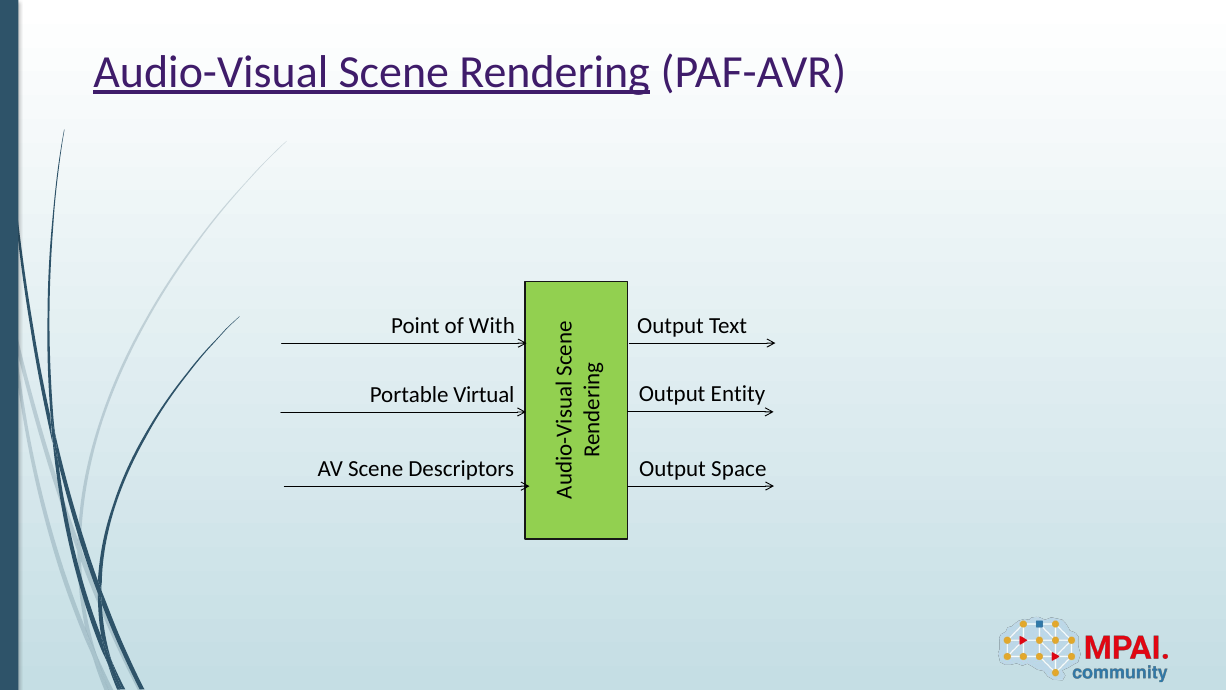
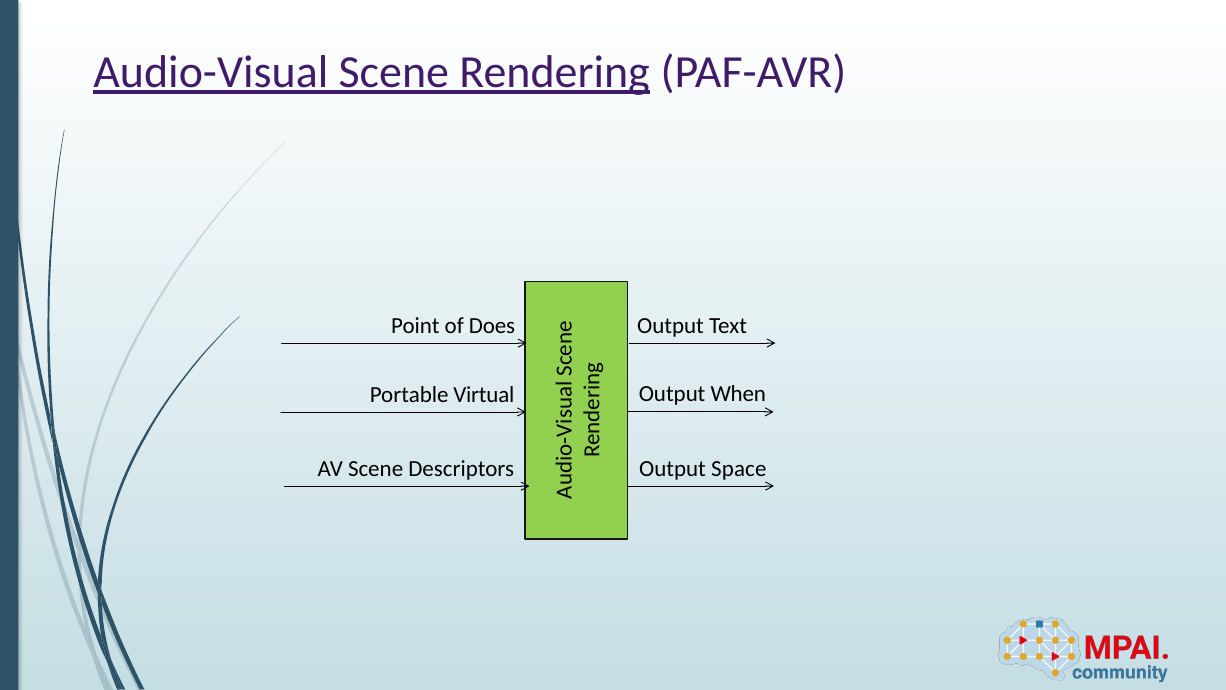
With: With -> Does (492, 326)
Entity: Entity -> When (738, 394)
